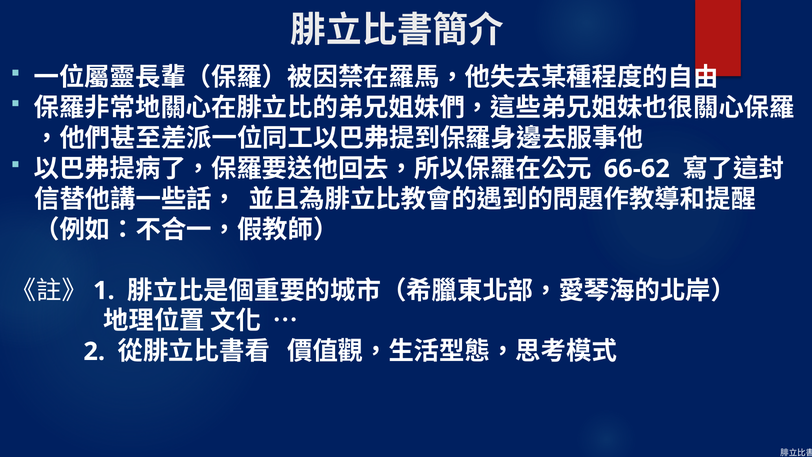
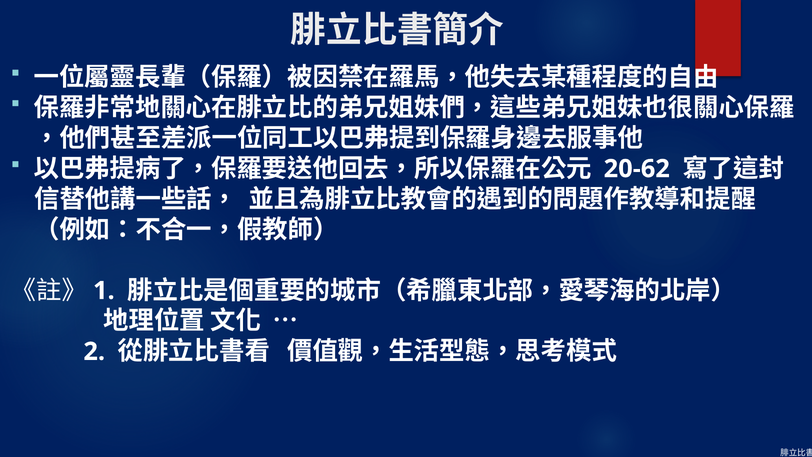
66-62: 66-62 -> 20-62 (637, 169)
